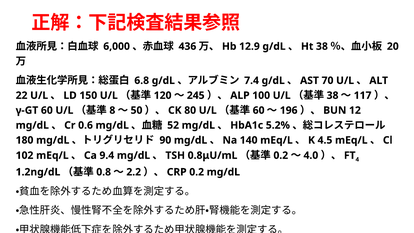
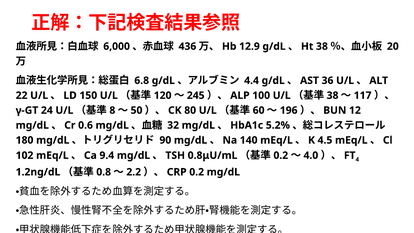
7.4: 7.4 -> 4.4 (252, 80)
70: 70 -> 36 (328, 80)
60: 60 -> 24 (47, 110)
52: 52 -> 32 (173, 125)
